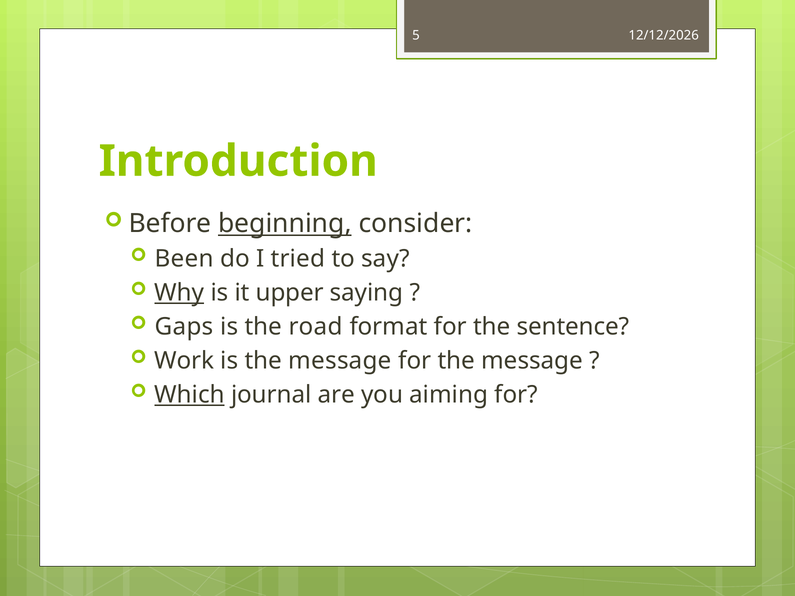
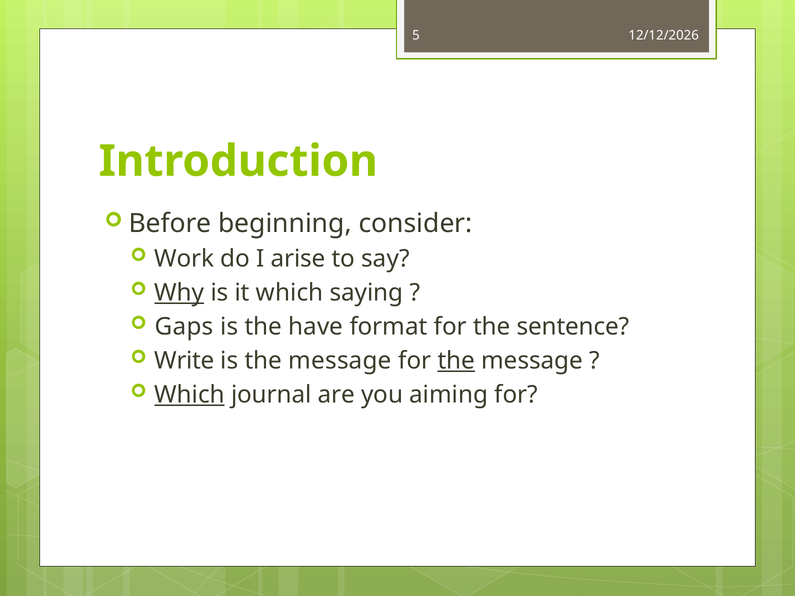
beginning underline: present -> none (285, 224)
Been: Been -> Work (184, 259)
tried: tried -> arise (298, 259)
it upper: upper -> which (290, 293)
road: road -> have (316, 327)
Work: Work -> Write (184, 361)
the underline: none -> present (456, 361)
